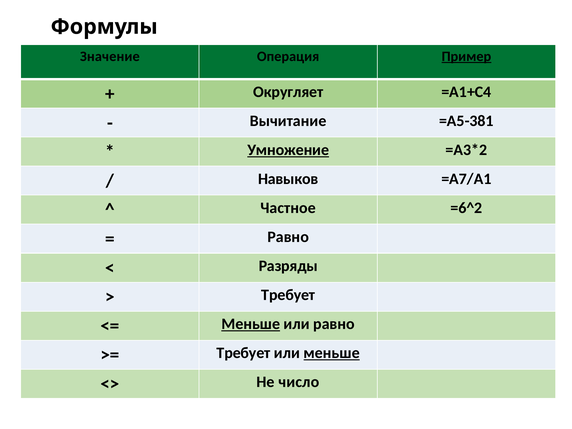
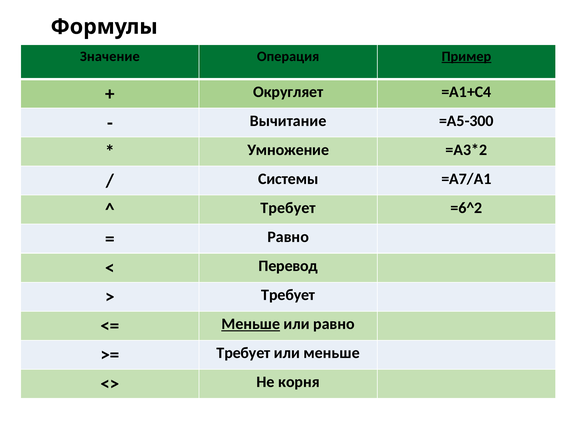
=А5-381: =А5-381 -> =А5-300 (466, 121)
Умножение underline: present -> none (288, 150)
Навыков: Навыков -> Системы (288, 179)
Частное: Частное -> Требует (288, 208)
Разряды: Разряды -> Перевод (288, 266)
меньше underline: present -> none (332, 353)
число: число -> корня (299, 382)
